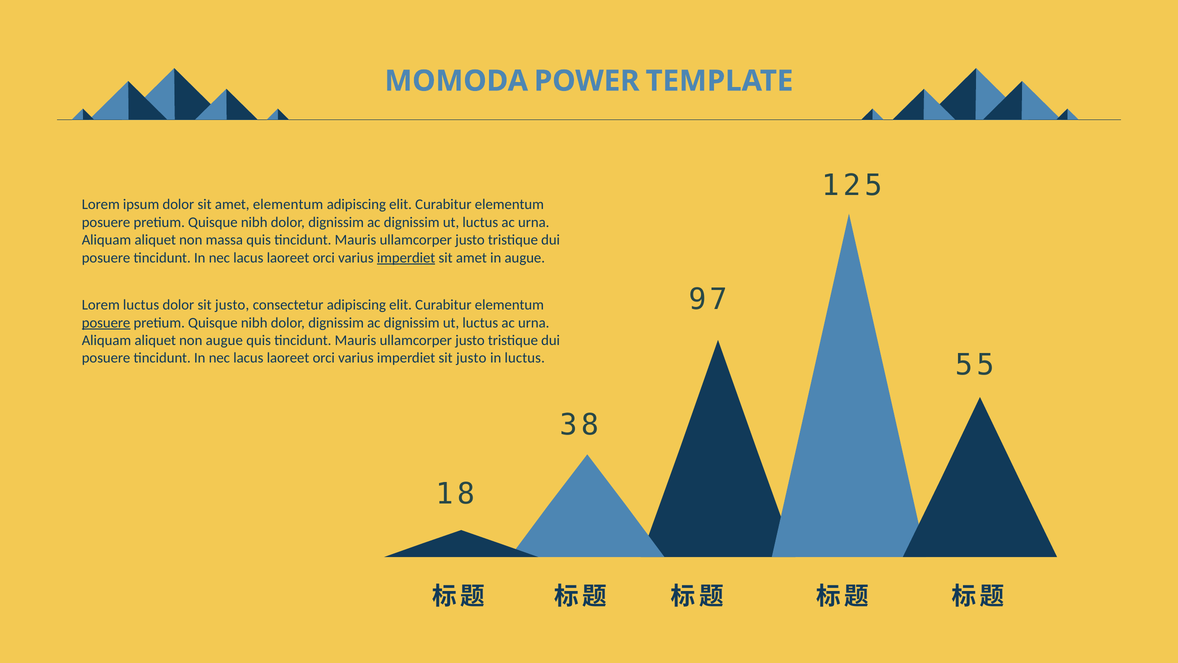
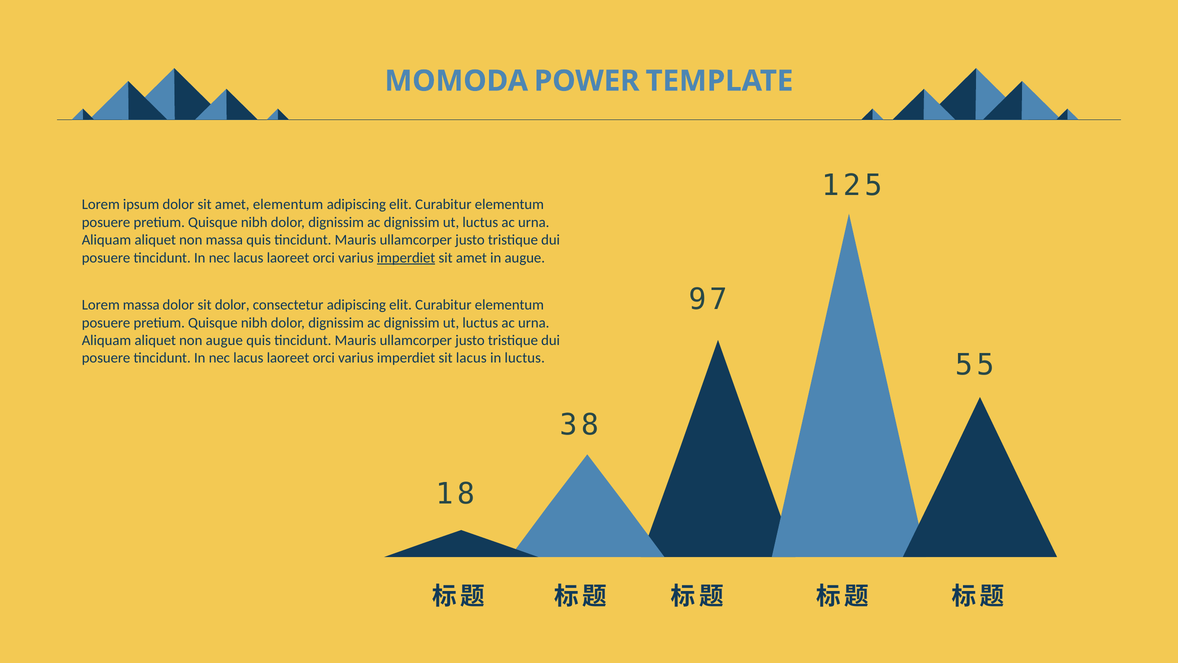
Lorem luctus: luctus -> massa (141, 305)
dolor sit justo: justo -> dolor (232, 305)
posuere underline: present -> none (106, 322)
imperdiet sit justo: justo -> lacus (471, 358)
